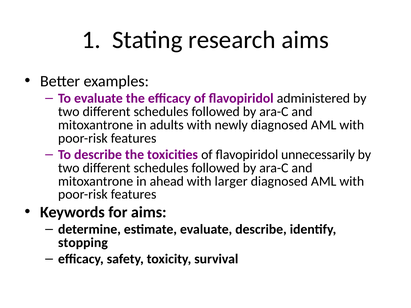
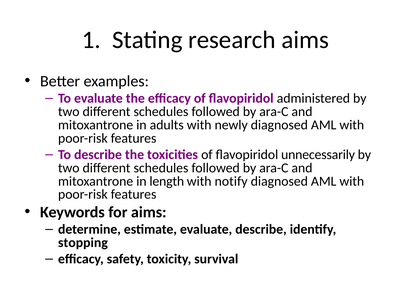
ahead: ahead -> length (167, 181)
larger: larger -> notify (231, 181)
